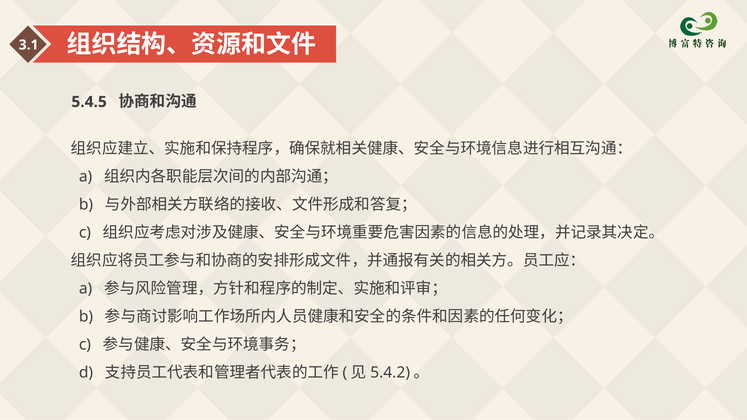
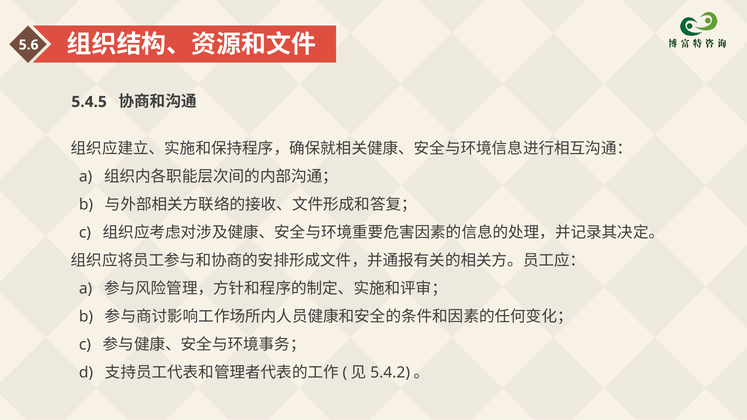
3.1: 3.1 -> 5.6 (29, 45)
